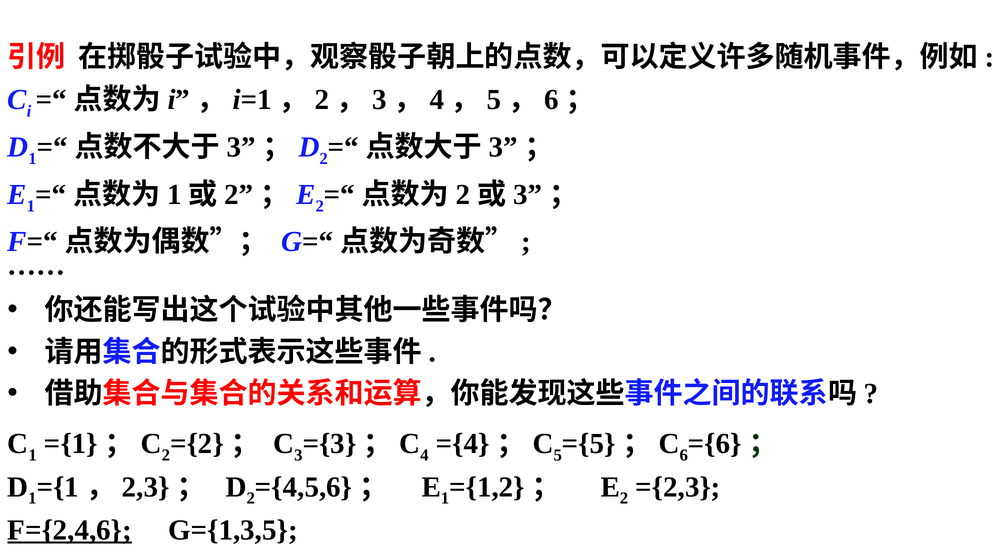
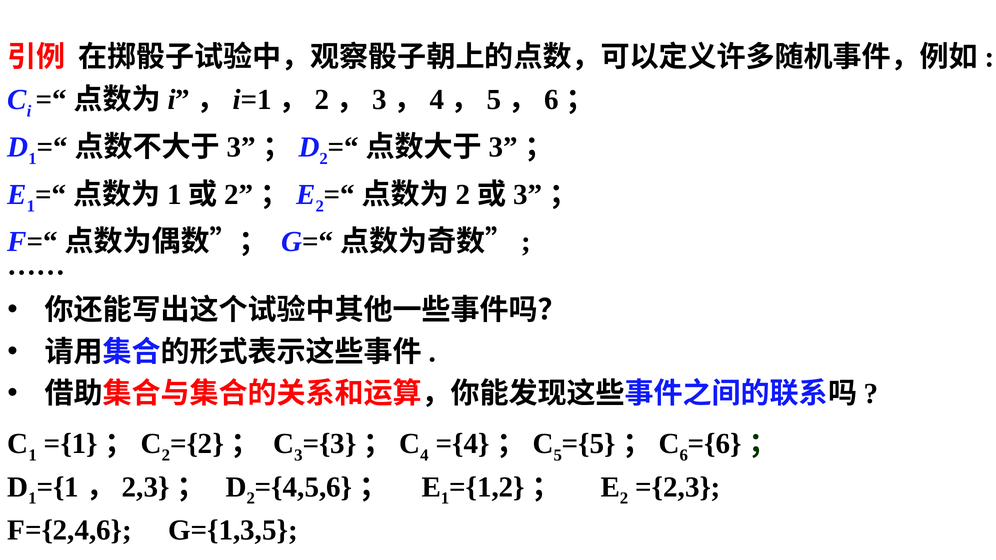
F={2,4,6 underline: present -> none (70, 530)
